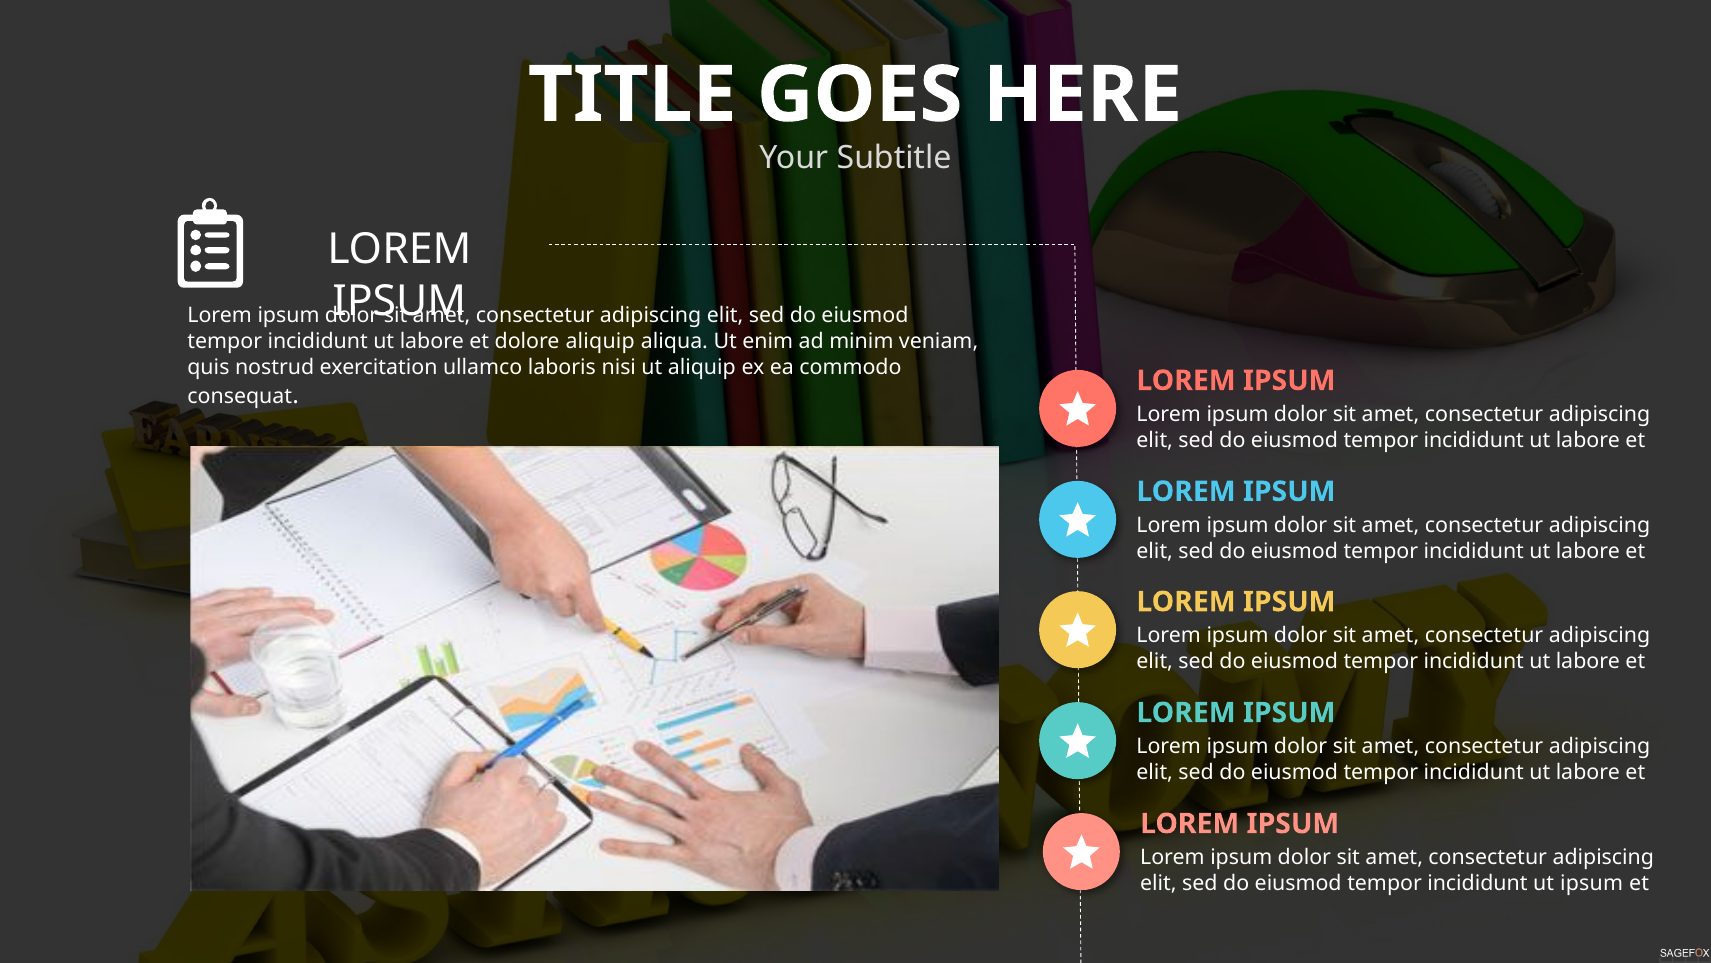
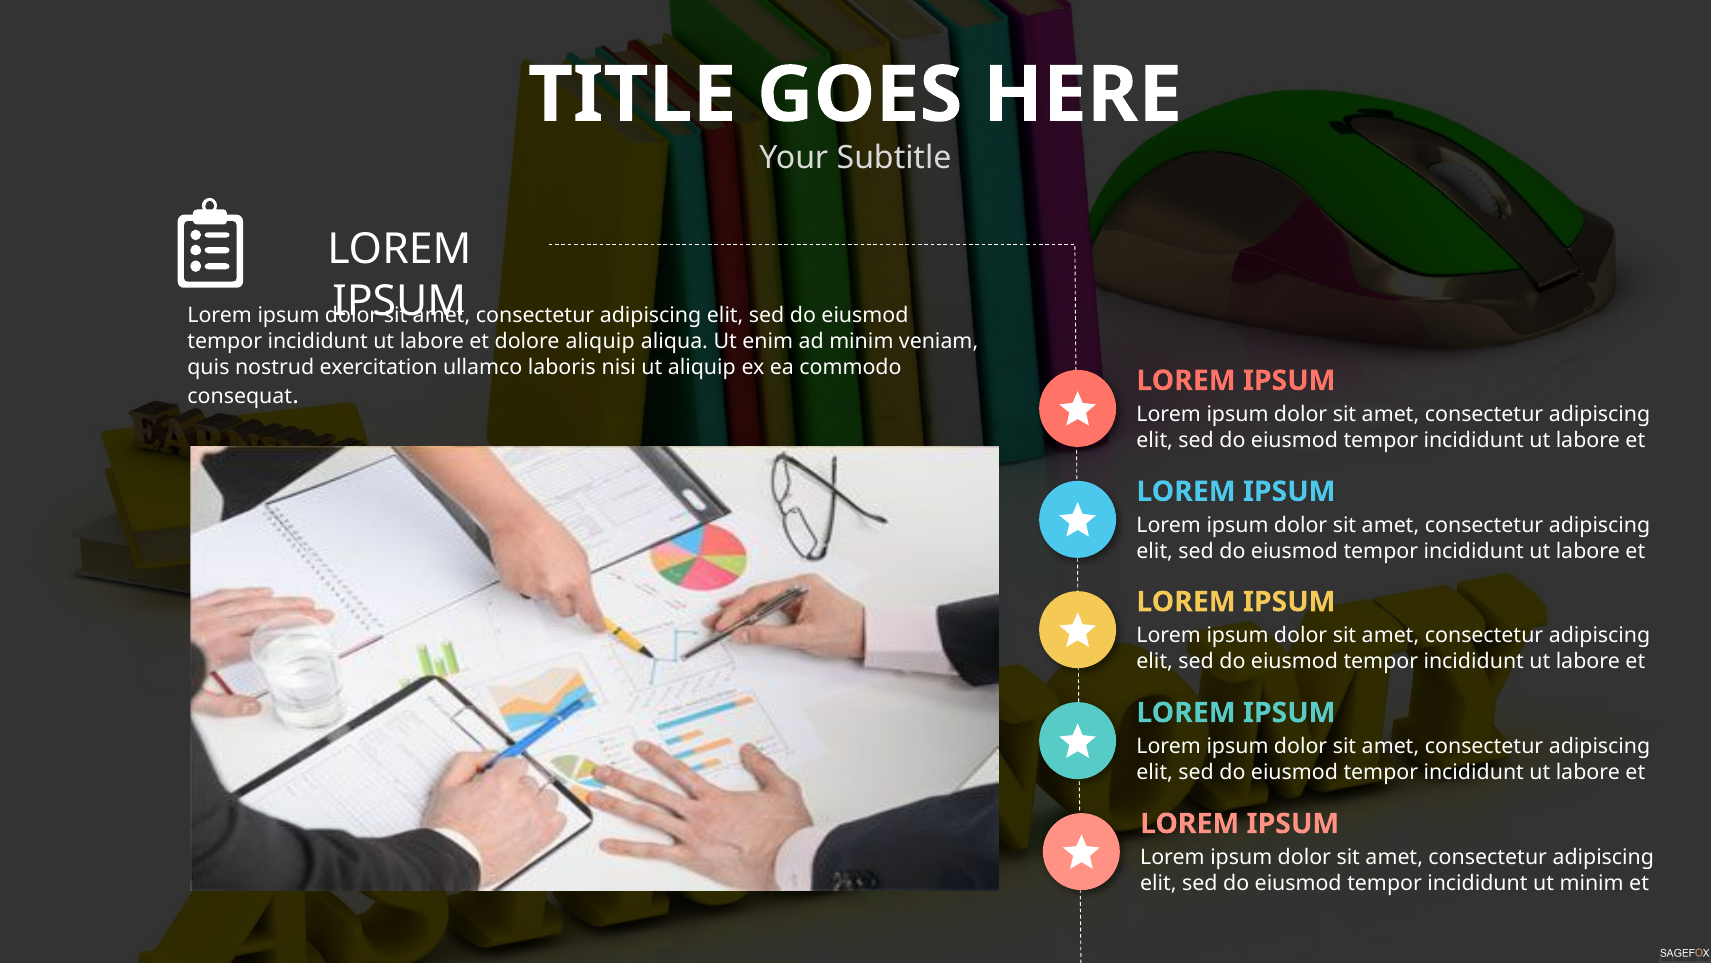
ut ipsum: ipsum -> minim (1592, 883)
